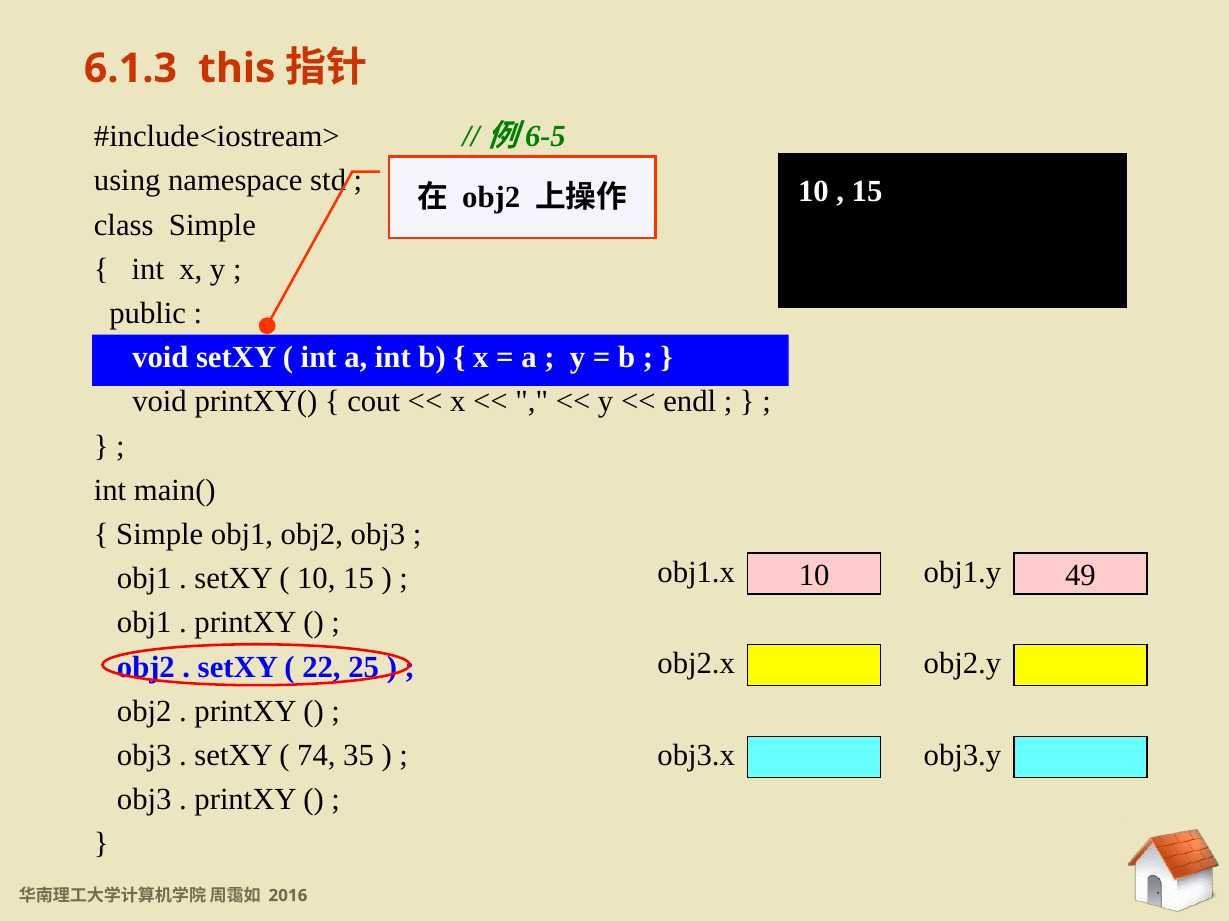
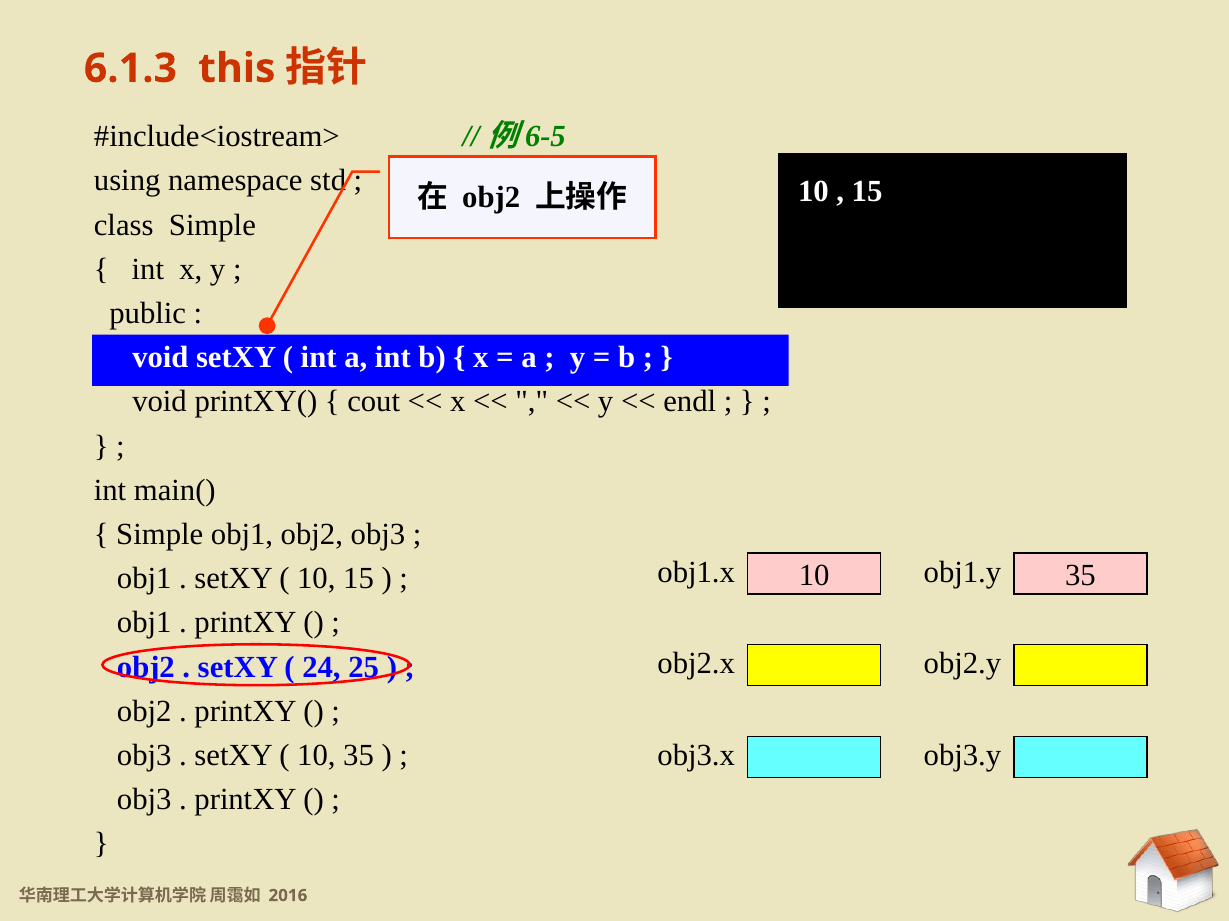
49: 49 -> 35 (1080, 576)
22: 22 -> 24 (321, 667)
74: 74 -> 10 (316, 756)
